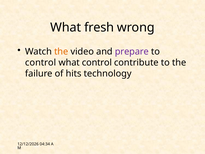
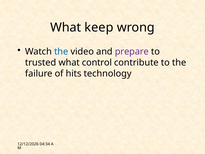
fresh: fresh -> keep (99, 27)
the colour: orange -> blue (61, 52)
control: control -> trusted (41, 62)
